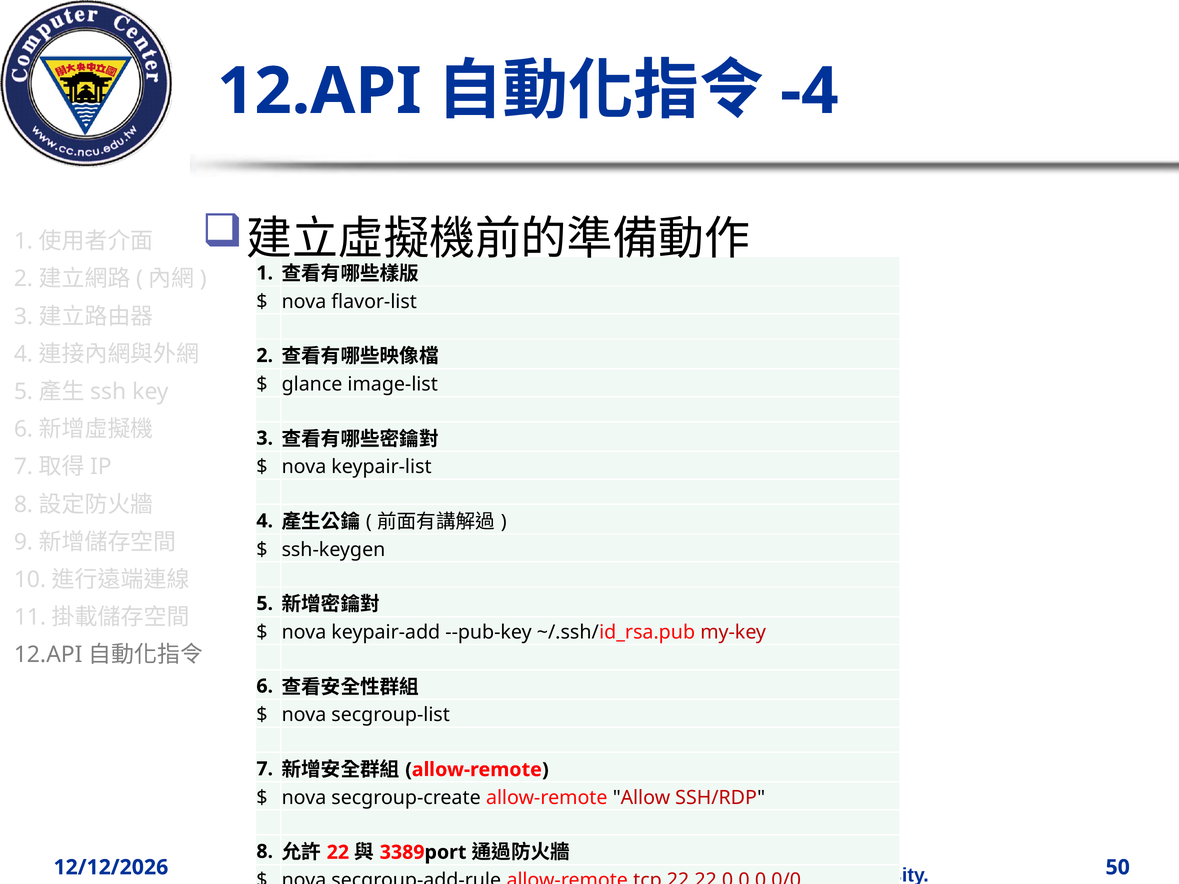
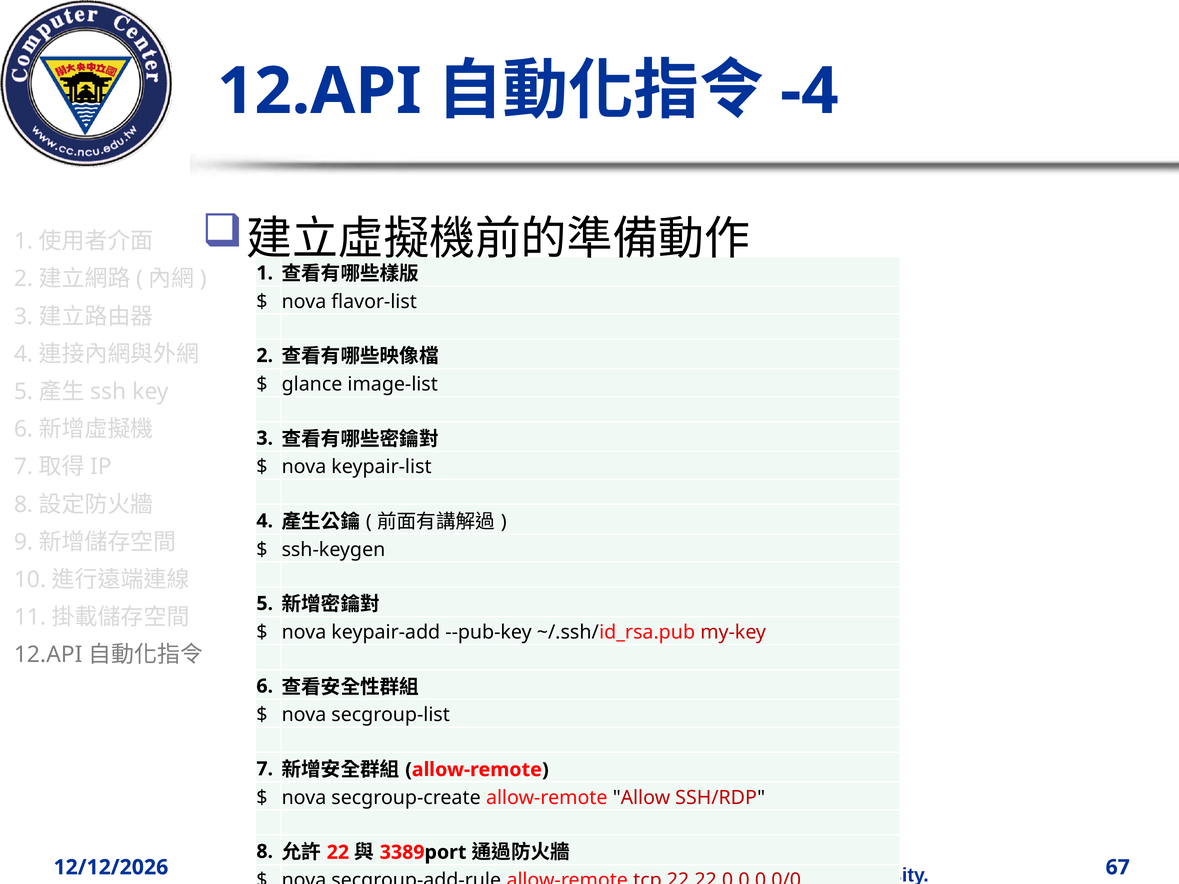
50: 50 -> 67 (1118, 868)
